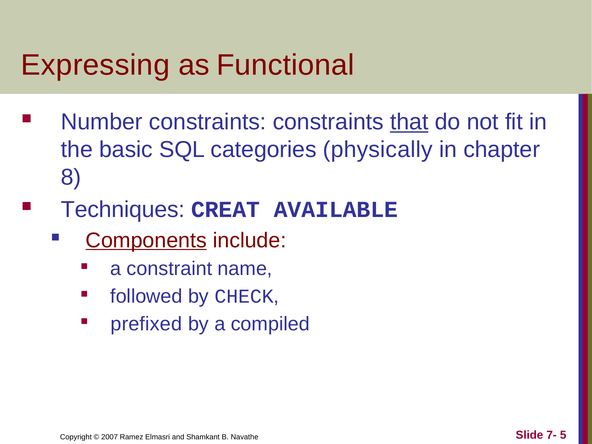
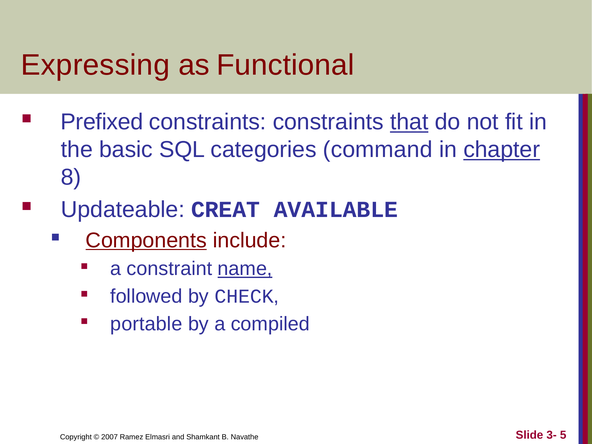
Number: Number -> Prefixed (102, 122)
physically: physically -> command (378, 150)
chapter underline: none -> present (502, 150)
Techniques: Techniques -> Updateable (123, 210)
name underline: none -> present (245, 269)
prefixed: prefixed -> portable (146, 324)
7-: 7- -> 3- (552, 435)
